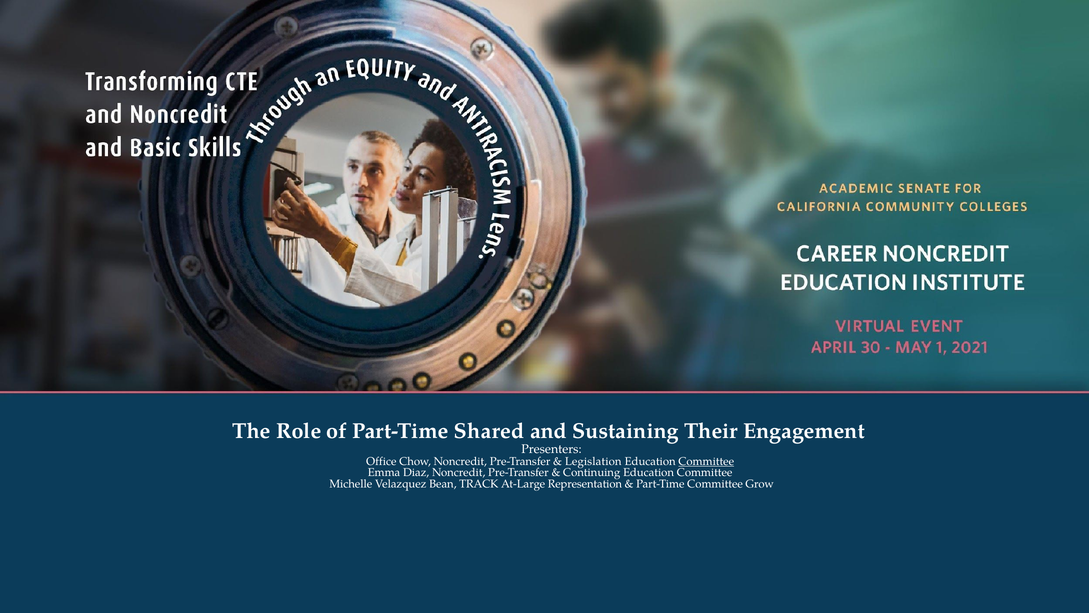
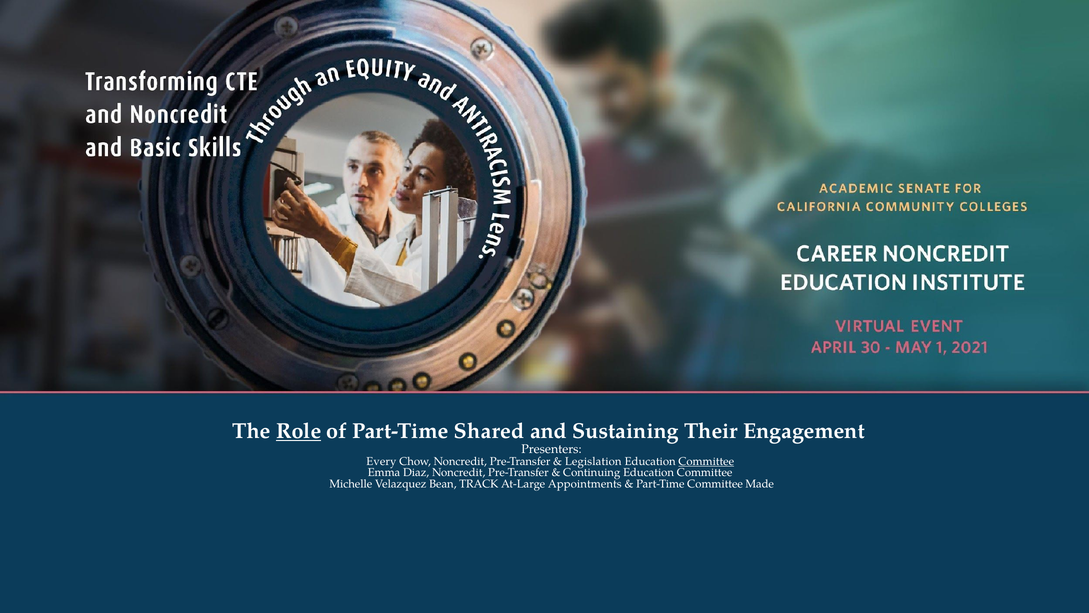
Role underline: none -> present (299, 431)
Office: Office -> Every (381, 461)
Representation: Representation -> Appointments (585, 484)
Grow: Grow -> Made (760, 484)
